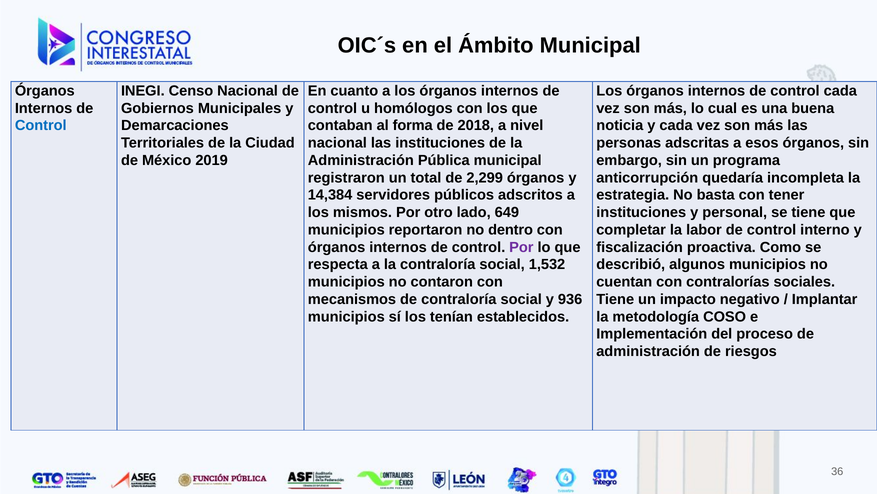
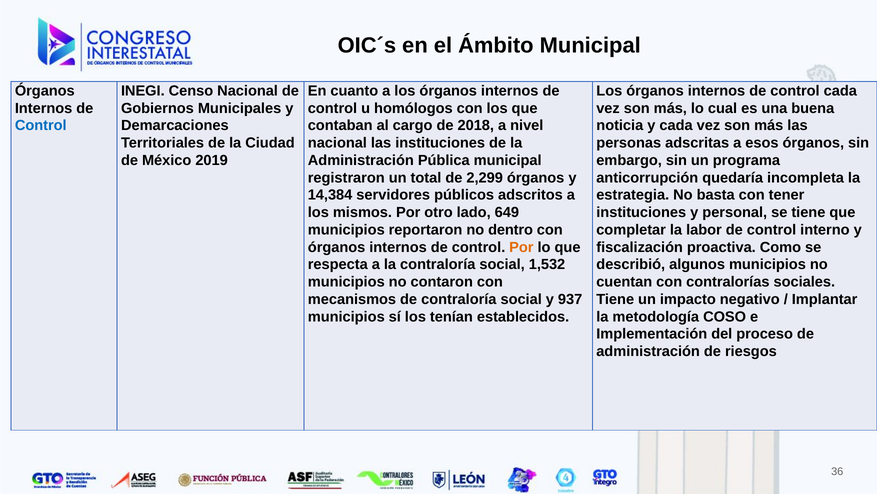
forma: forma -> cargo (413, 125)
Por colour: purple -> orange (521, 247)
936: 936 -> 937 (570, 299)
